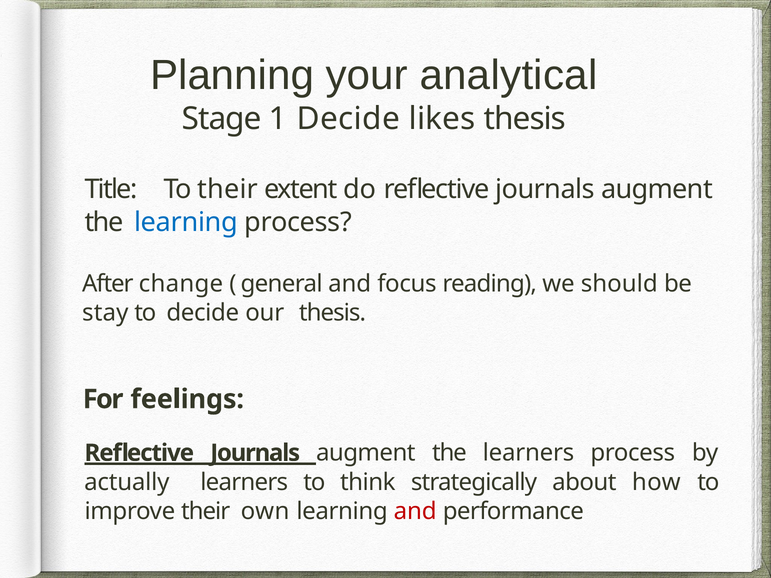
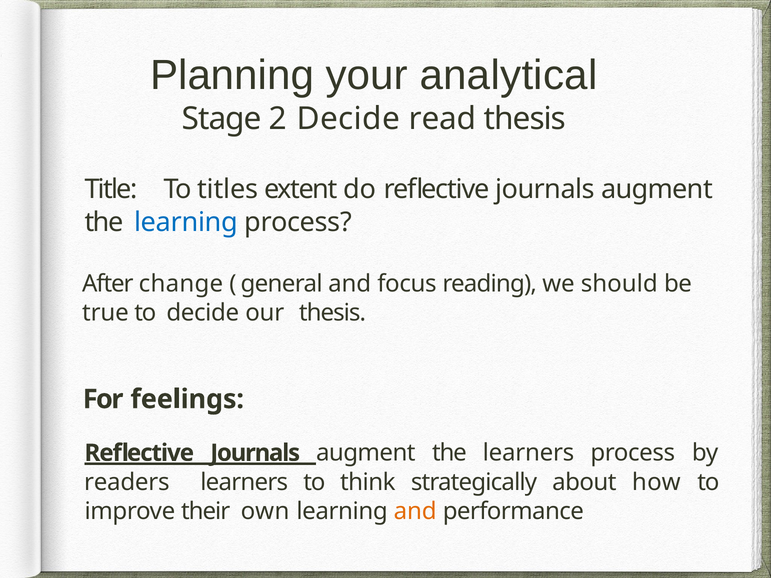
1: 1 -> 2 (278, 119)
likes: likes -> read (442, 119)
To their: their -> titles (228, 190)
stay: stay -> true (105, 313)
actually: actually -> readers (127, 482)
and colour: red -> orange (415, 512)
